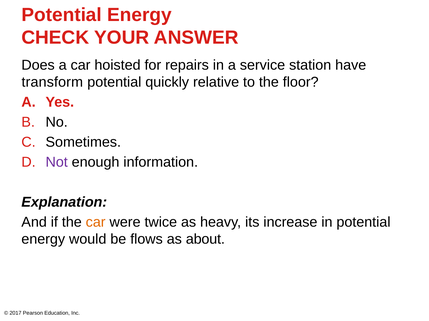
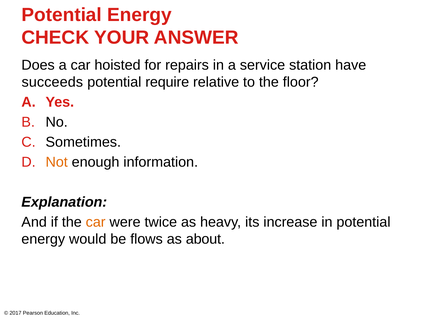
transform: transform -> succeeds (52, 82)
quickly: quickly -> require (167, 82)
Not colour: purple -> orange (57, 163)
